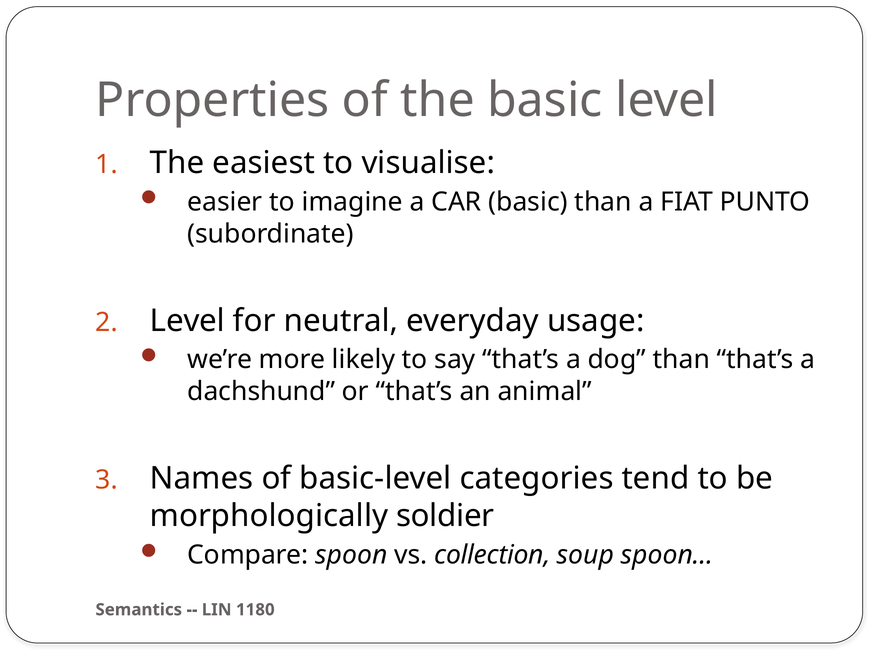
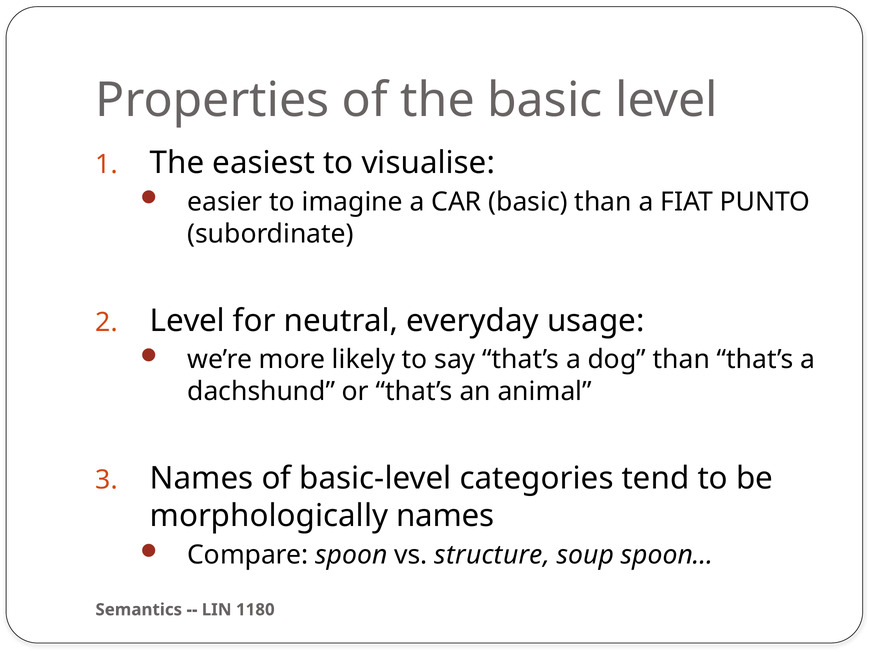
morphologically soldier: soldier -> names (445, 516)
collection: collection -> structure (492, 555)
